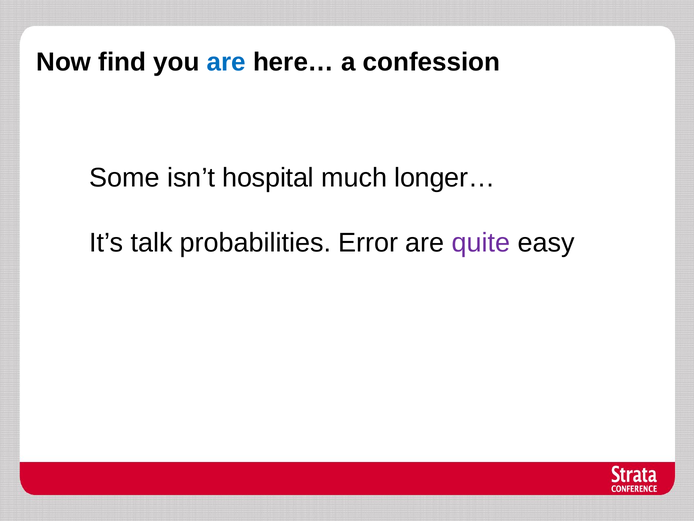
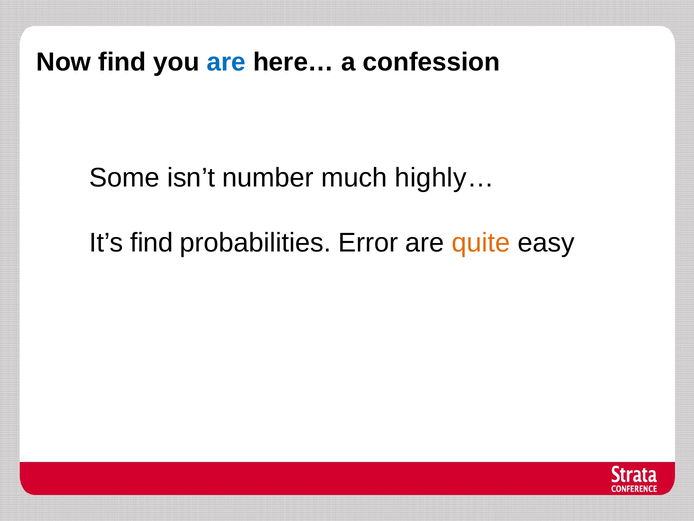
hospital: hospital -> number (268, 178)
longer…: longer… -> highly… (444, 178)
It’s talk: talk -> find (152, 243)
quite colour: purple -> orange (481, 243)
